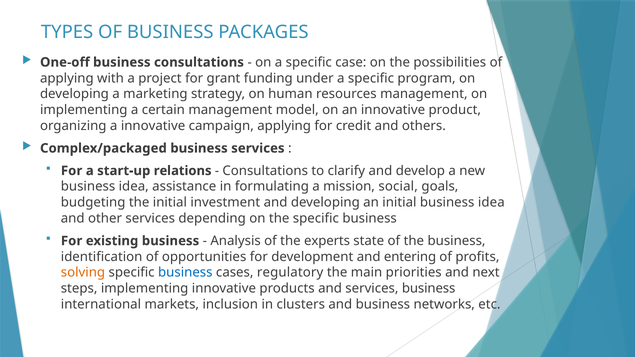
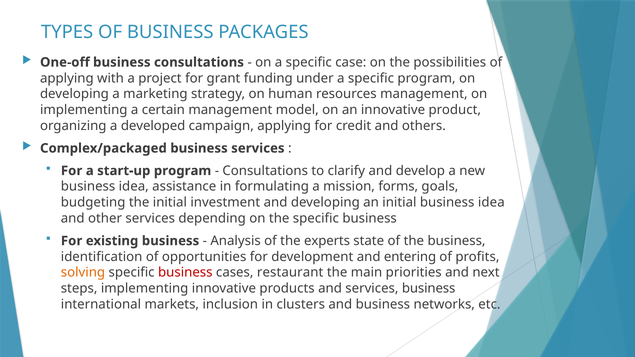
a innovative: innovative -> developed (153, 126)
start-up relations: relations -> program (183, 171)
social: social -> forms (398, 187)
business colour: blue -> red (185, 273)
regulatory: regulatory -> restaurant (290, 273)
